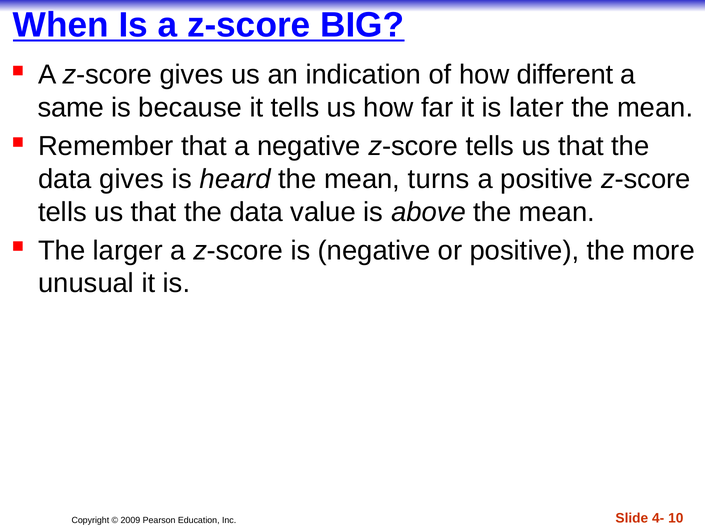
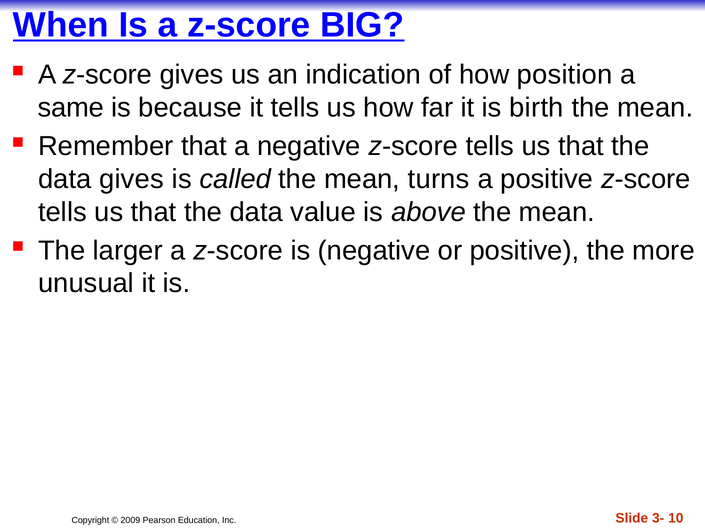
different: different -> position (565, 75)
later: later -> birth (536, 108)
heard: heard -> called (235, 179)
4-: 4- -> 3- (658, 518)
